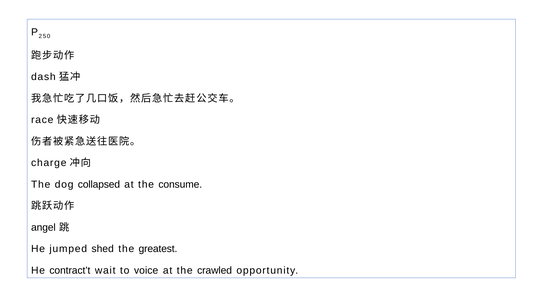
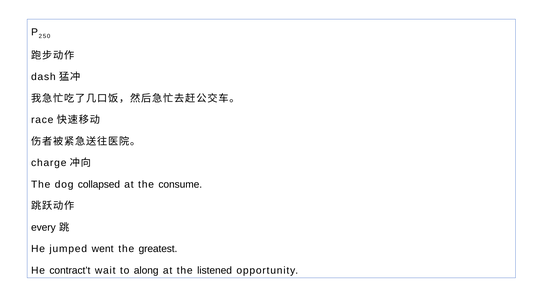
angel: angel -> every (43, 228)
shed: shed -> went (103, 249)
voice: voice -> along (146, 271)
crawled: crawled -> listened (215, 271)
